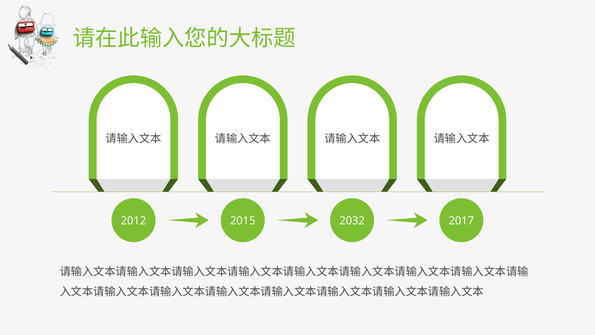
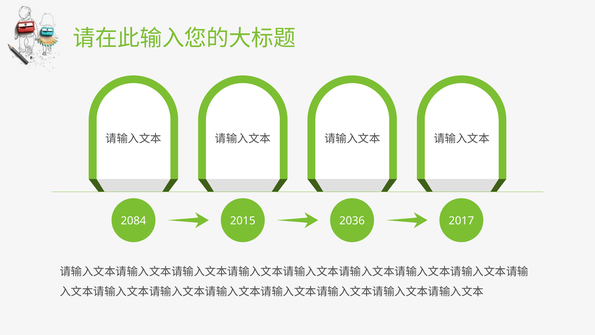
2012: 2012 -> 2084 (133, 221)
2032: 2032 -> 2036 (352, 221)
